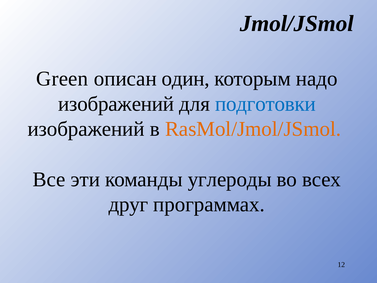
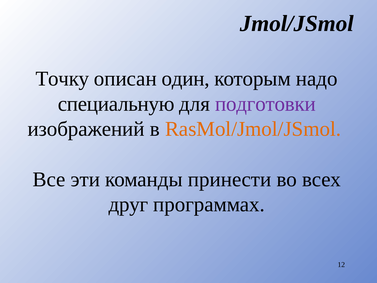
Green: Green -> Точку (62, 79)
изображений: изображений -> специальную (116, 104)
подготовки colour: blue -> purple (265, 104)
углероды: углероды -> принести (230, 179)
